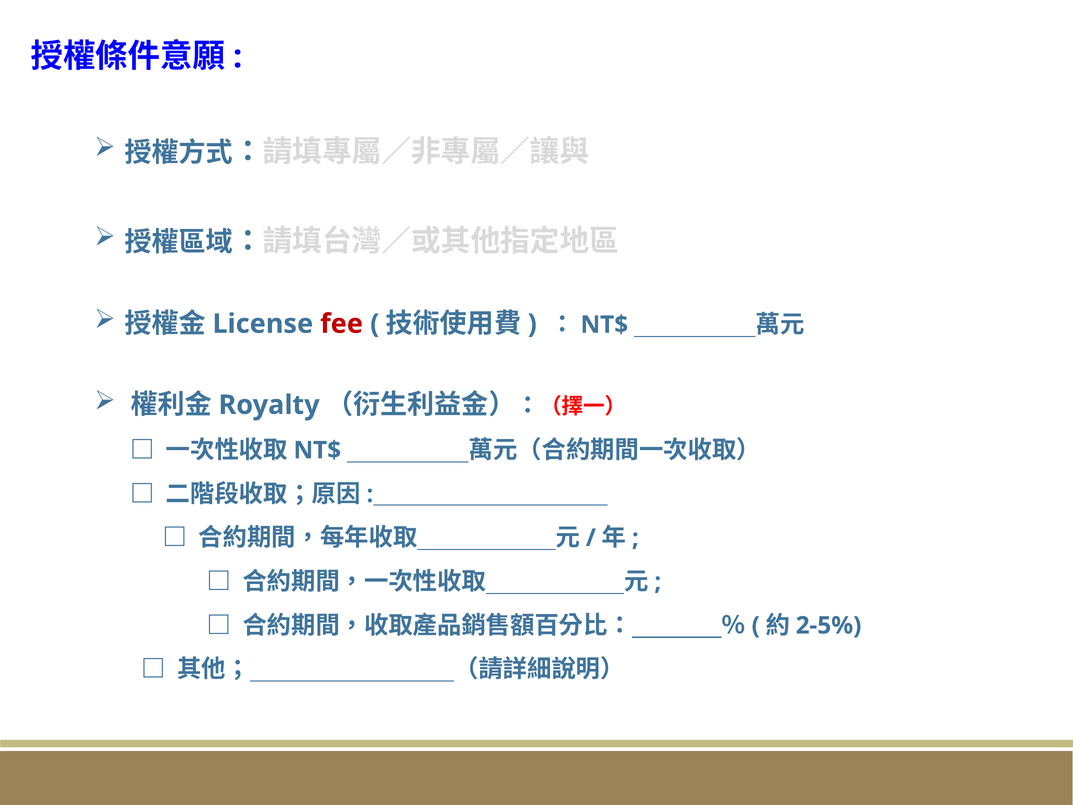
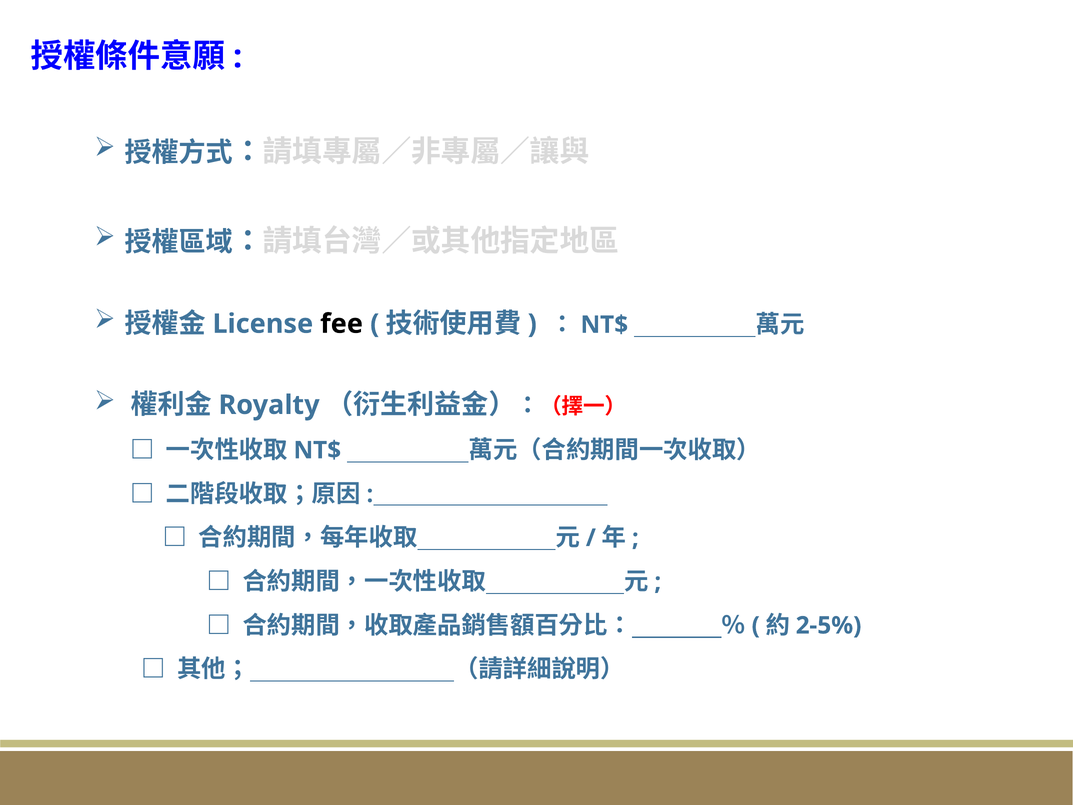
fee colour: red -> black (342, 324)
